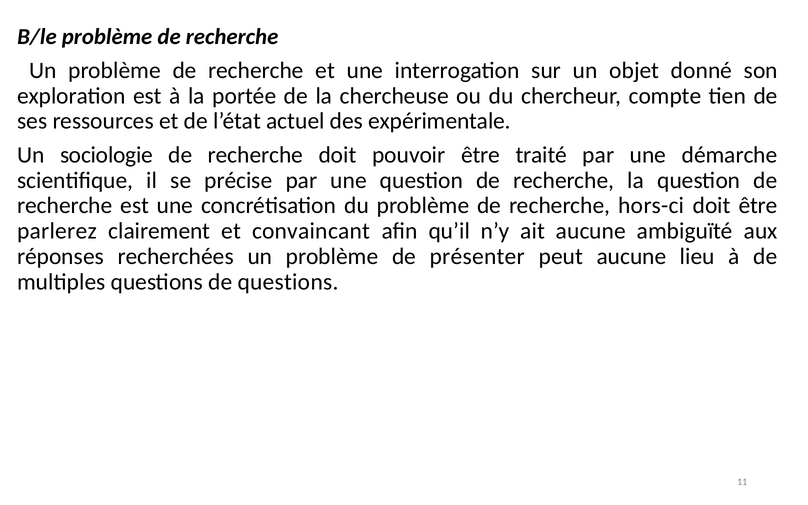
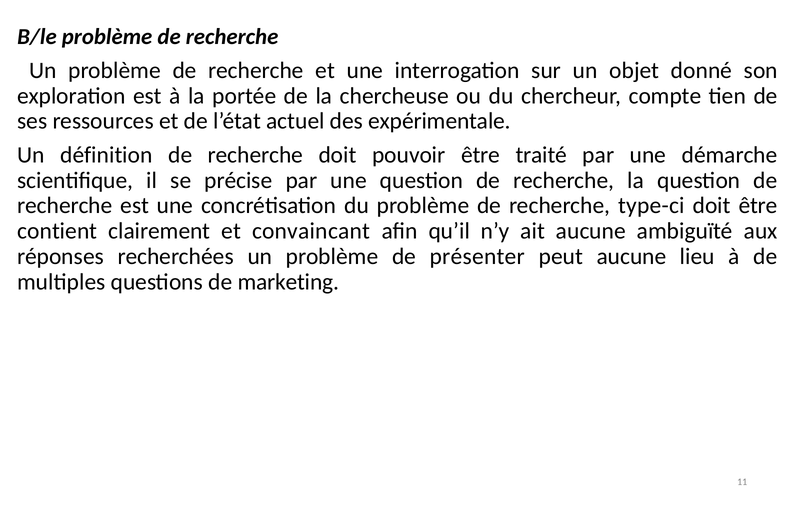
sociologie: sociologie -> définition (106, 155)
hors-ci: hors-ci -> type-ci (651, 206)
parlerez: parlerez -> contient (57, 231)
de questions: questions -> marketing (288, 282)
